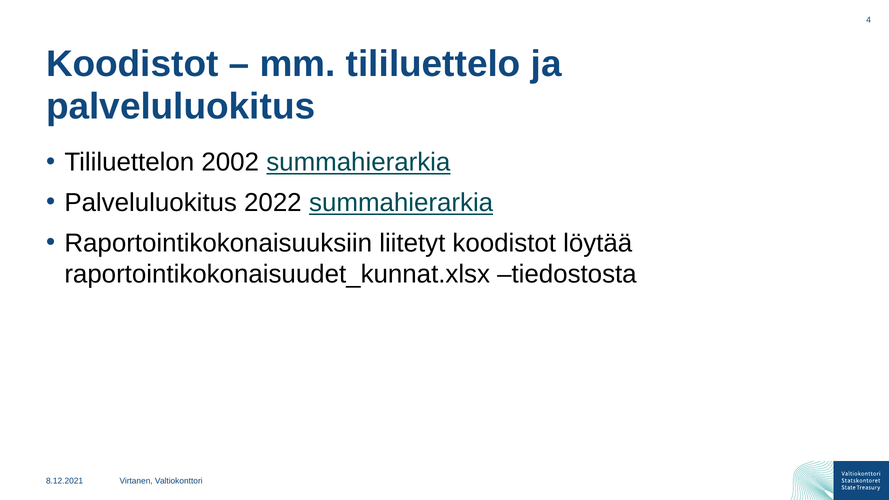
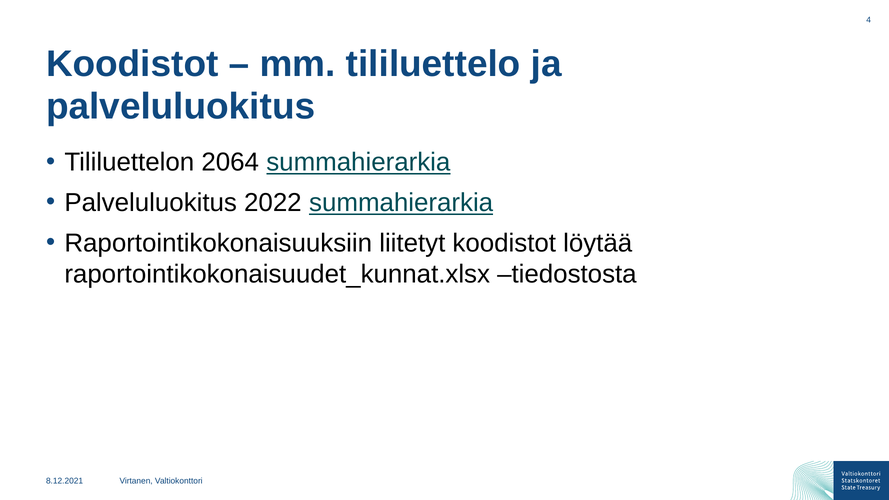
2002: 2002 -> 2064 (230, 162)
